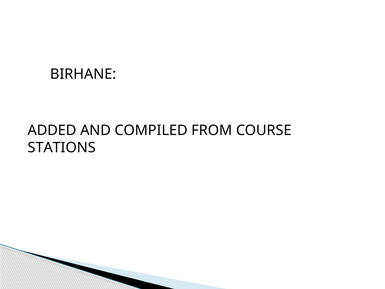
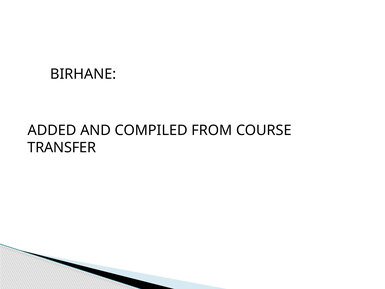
STATIONS: STATIONS -> TRANSFER (62, 148)
